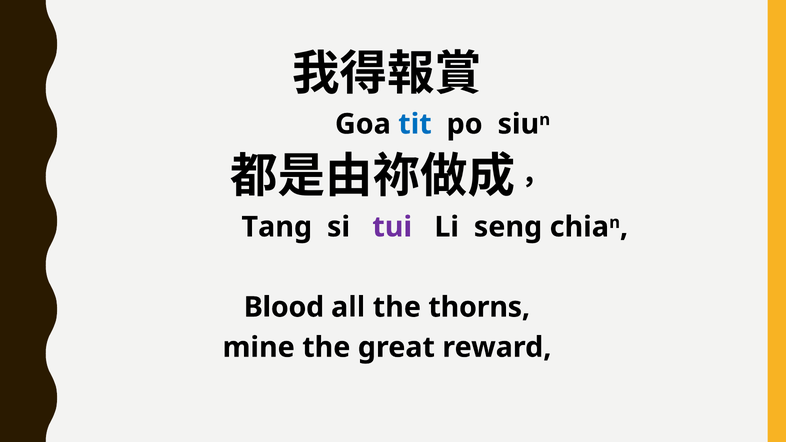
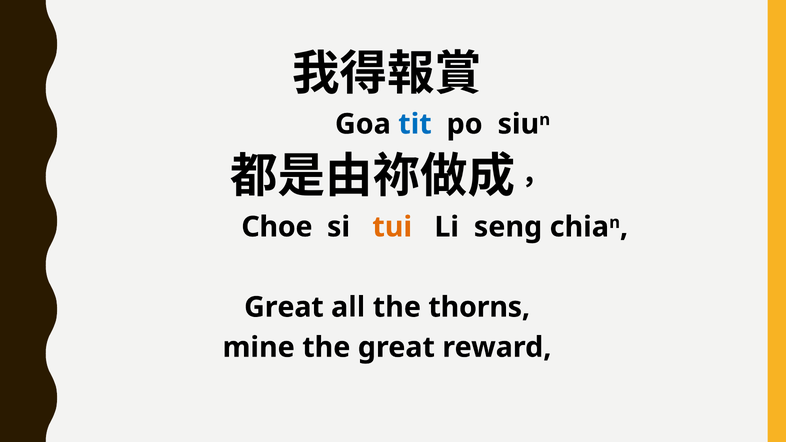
Tang: Tang -> Choe (277, 227)
tui colour: purple -> orange (392, 227)
Blood: Blood -> Great (284, 307)
